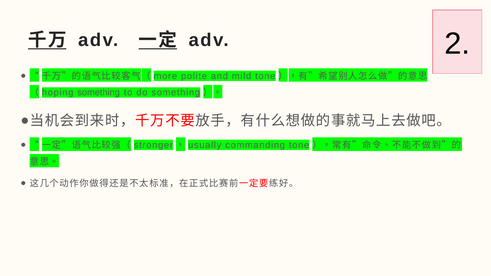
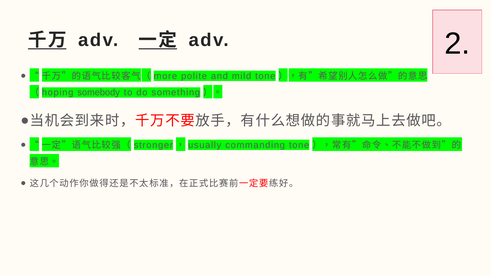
something: something -> somebody (99, 93)
